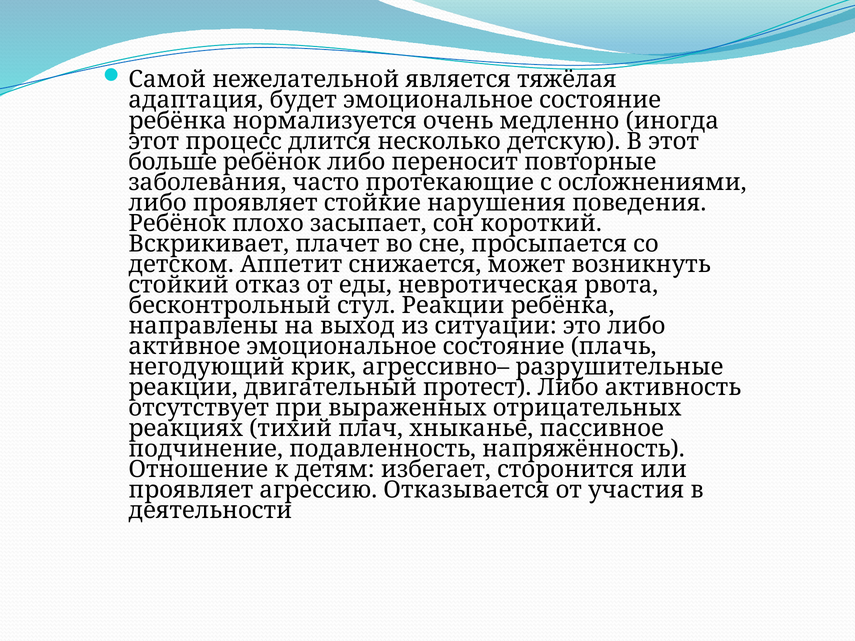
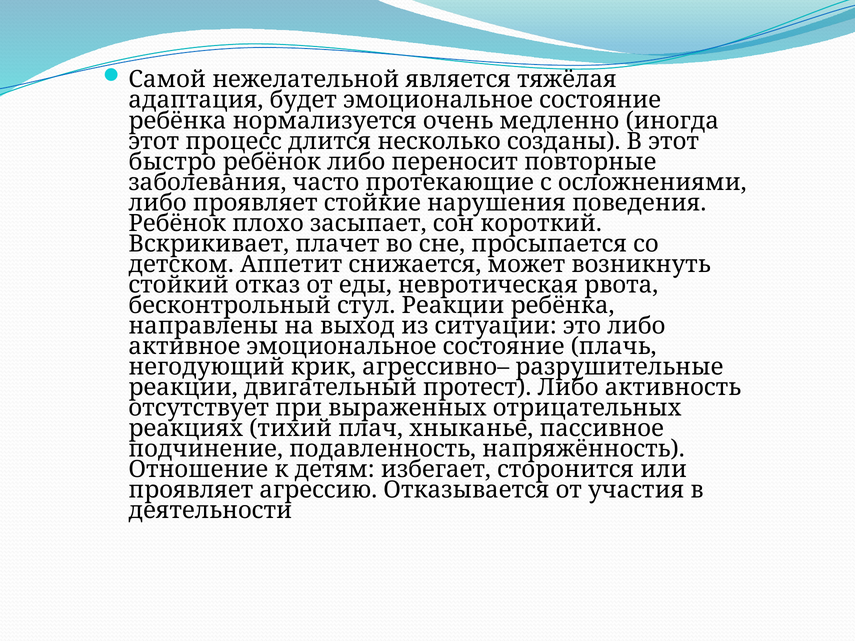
детскую: детскую -> созданы (564, 141)
больше: больше -> быстро (172, 162)
